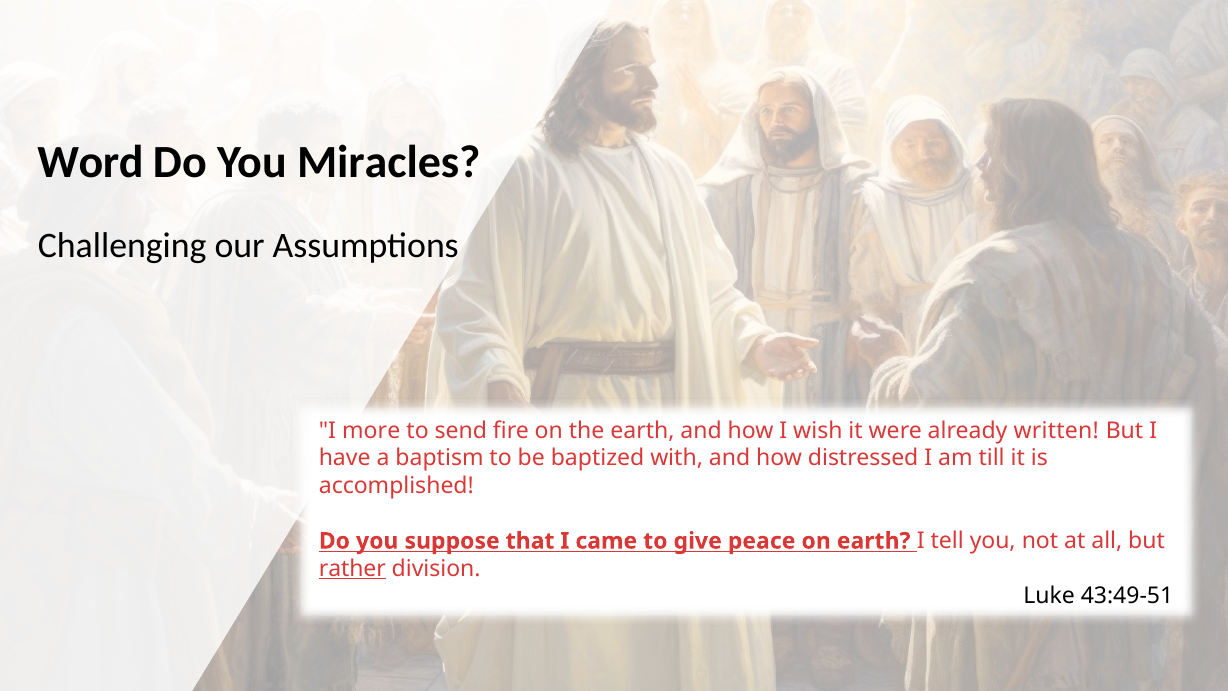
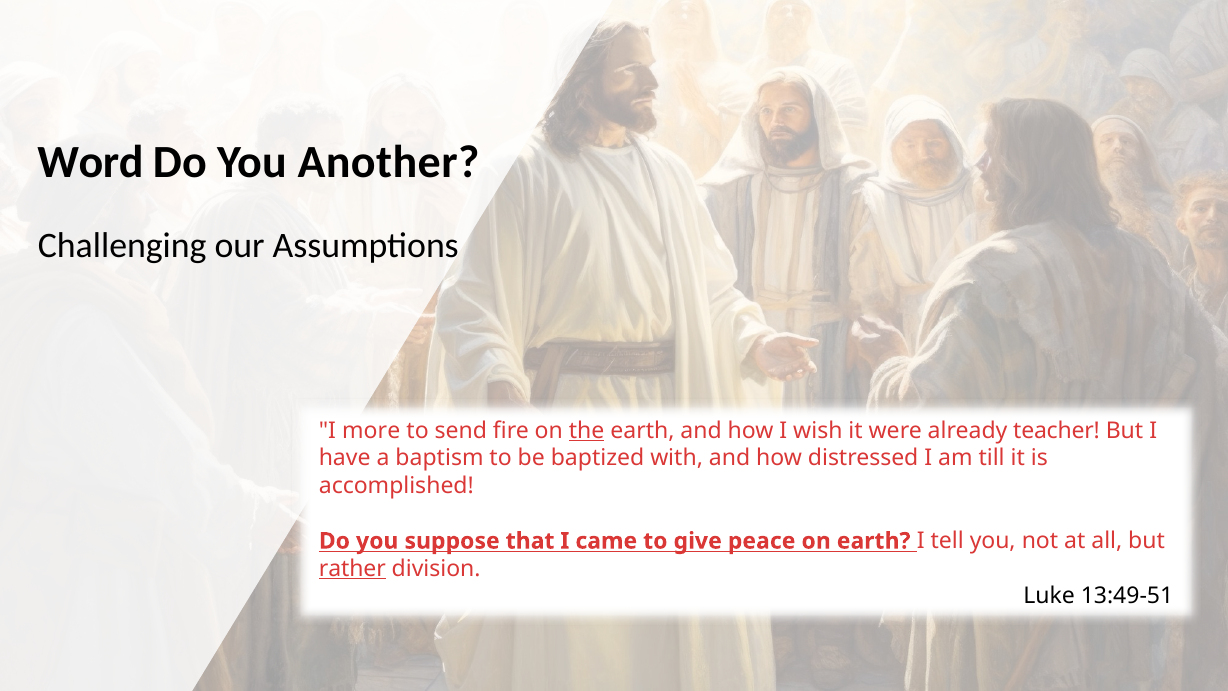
Miracles: Miracles -> Another (388, 163)
the underline: none -> present (587, 430)
written: written -> teacher (1056, 430)
43:49-51: 43:49-51 -> 13:49-51 (1127, 596)
